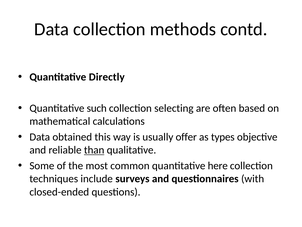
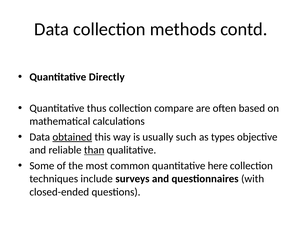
such: such -> thus (97, 108)
selecting: selecting -> compare (174, 108)
obtained underline: none -> present (72, 137)
offer: offer -> such (186, 137)
